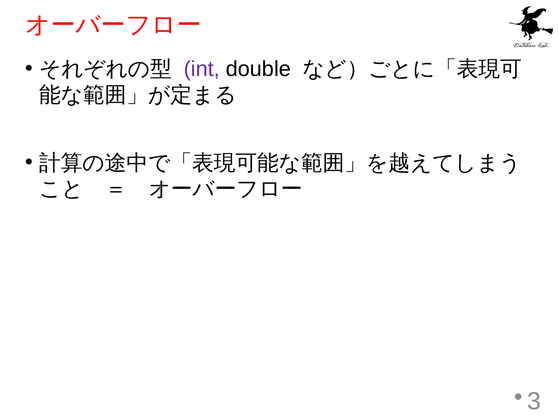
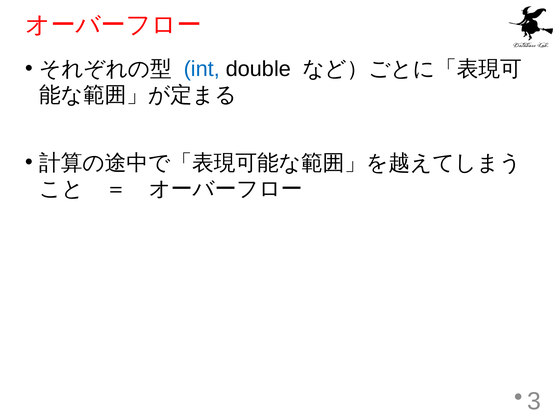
int colour: purple -> blue (202, 69)
